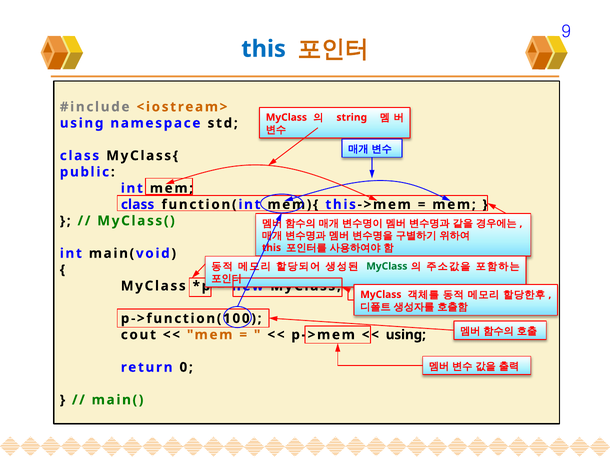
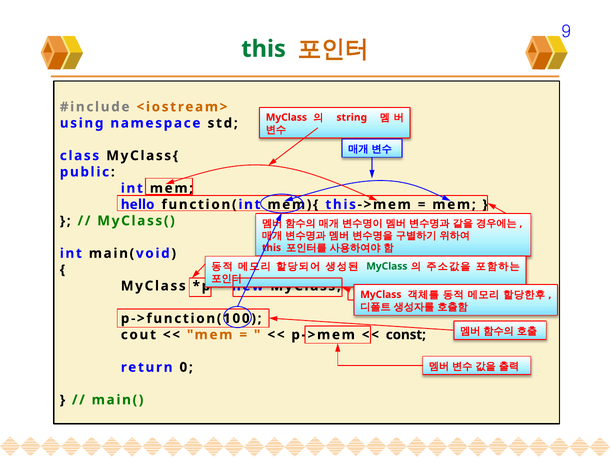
this colour: blue -> green (264, 49)
class: class -> hello (138, 204)
using: using -> const (406, 334)
